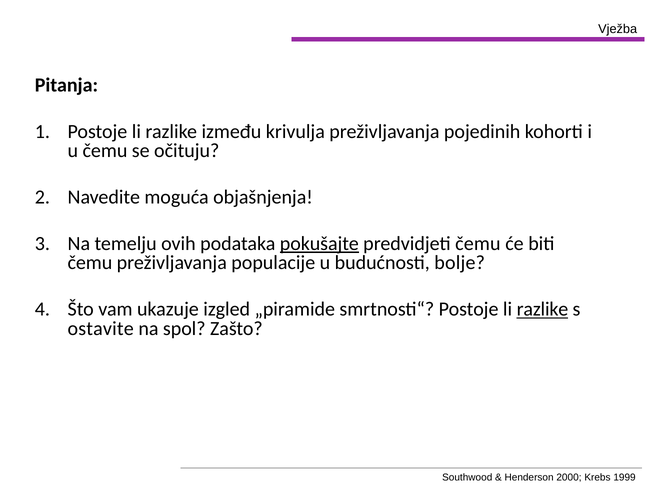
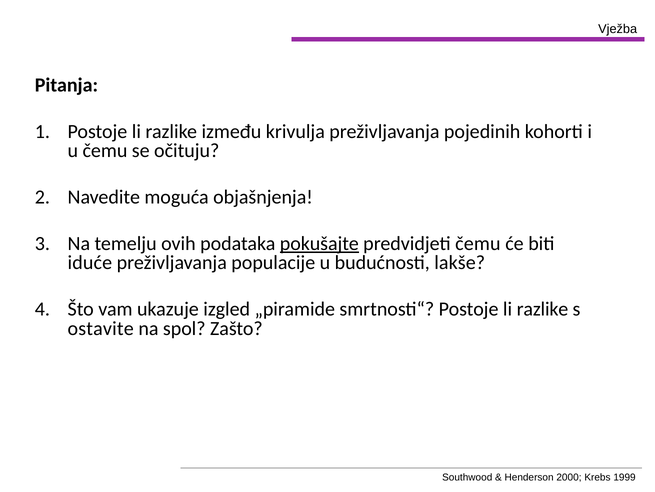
čemu: čemu -> iduće (90, 262)
bolje: bolje -> lakše (460, 262)
razlike underline: present -> none (542, 309)
